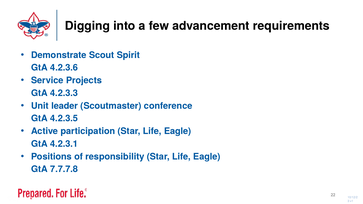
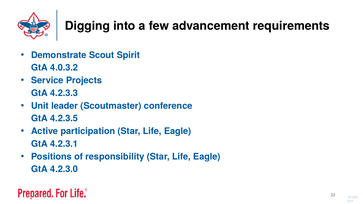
4.2.3.6: 4.2.3.6 -> 4.0.3.2 (64, 68)
7.7.7.8: 7.7.7.8 -> 4.2.3.0 (64, 169)
